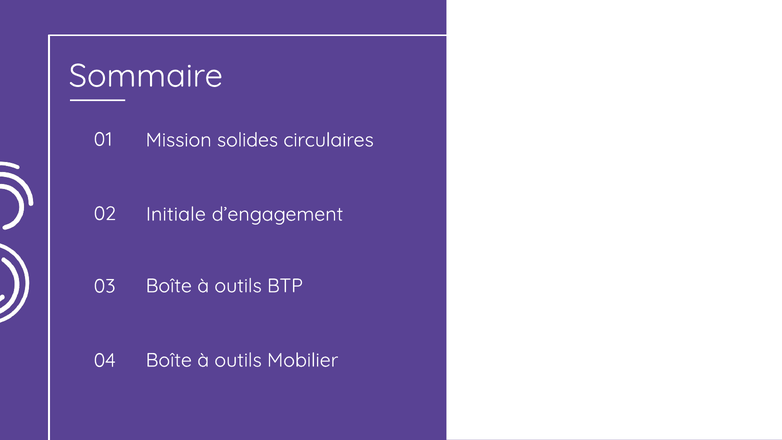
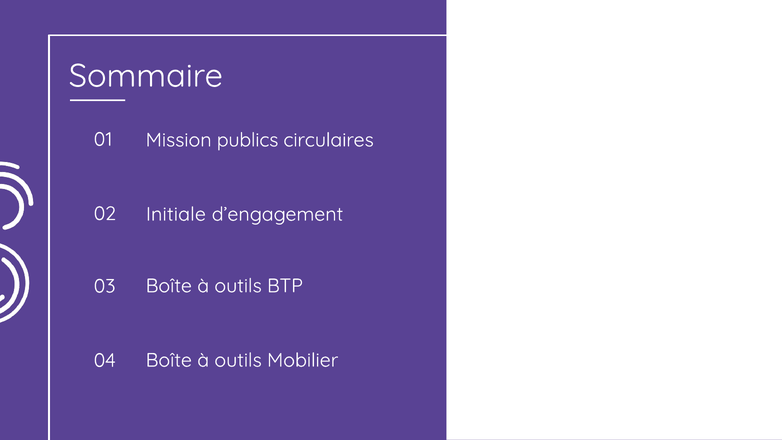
solides: solides -> publics (248, 140)
